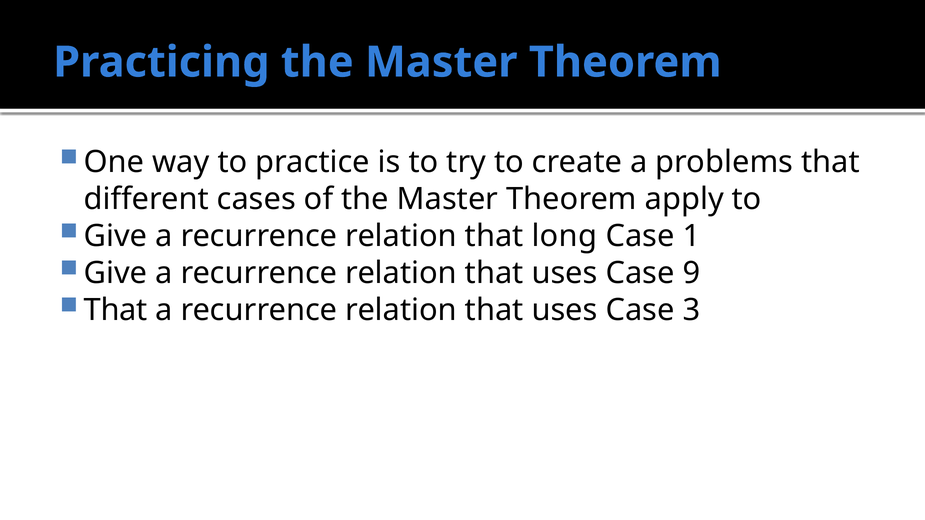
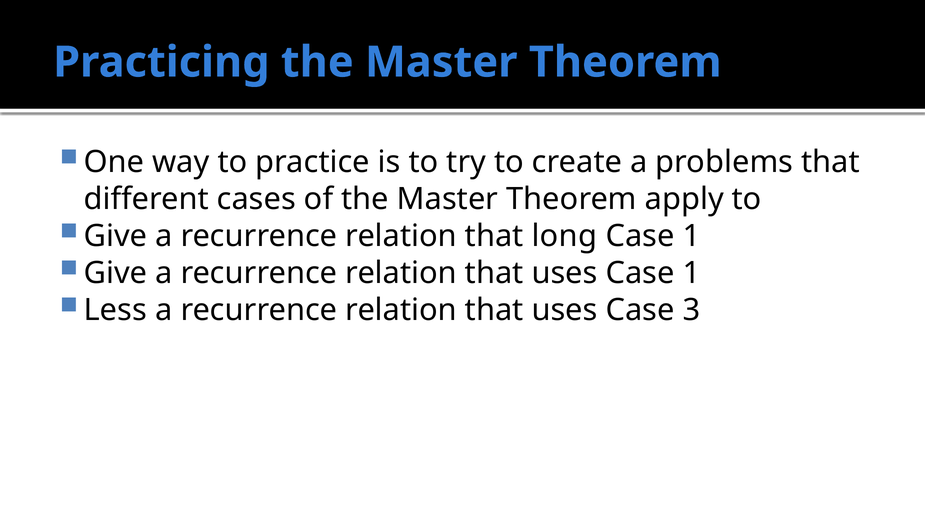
uses Case 9: 9 -> 1 (691, 273)
That: That -> Less (115, 310)
